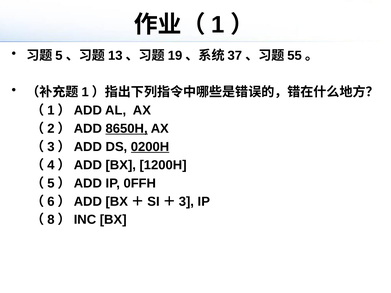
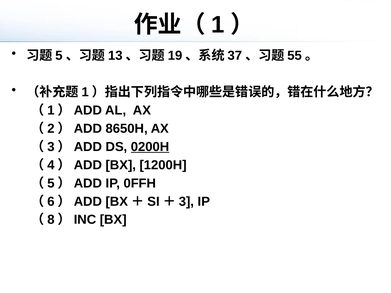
8650H underline: present -> none (127, 129)
